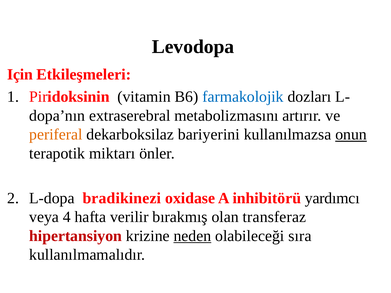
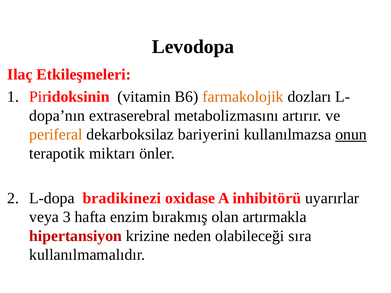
Için: Için -> Ilaç (20, 74)
farmakolojik colour: blue -> orange (243, 97)
yardımcı: yardımcı -> uyarırlar (332, 198)
4: 4 -> 3 (67, 217)
verilir: verilir -> enzim (129, 217)
transferaz: transferaz -> artırmakla (275, 217)
neden underline: present -> none (192, 236)
